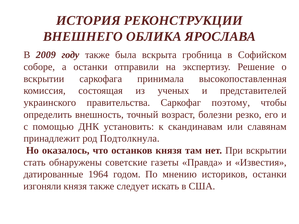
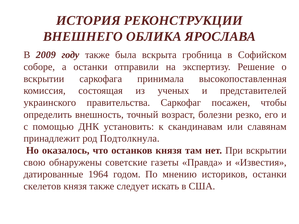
поэтому: поэтому -> посажен (231, 103)
стать: стать -> свою (35, 163)
изгоняли: изгоняли -> скелетов (42, 186)
